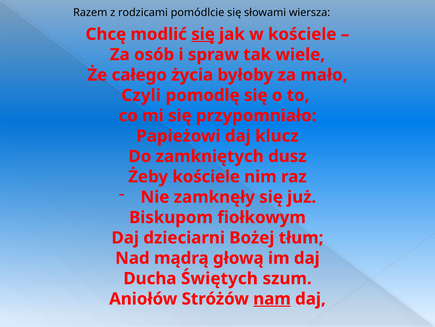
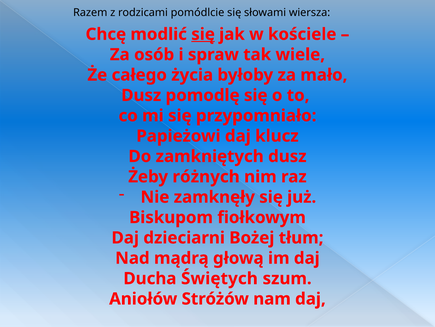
Czyli: Czyli -> Dusz (141, 95)
Żeby kościele: kościele -> różnych (206, 176)
nam underline: present -> none (272, 298)
